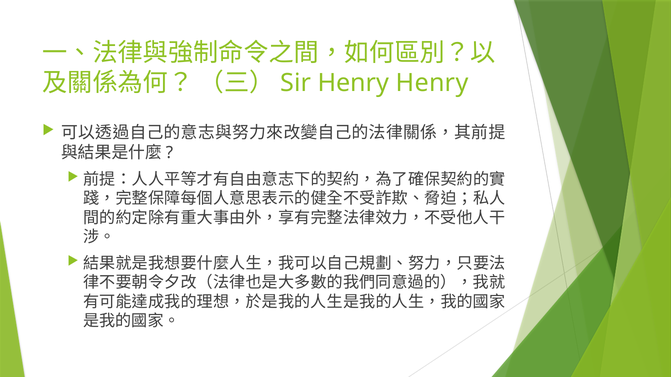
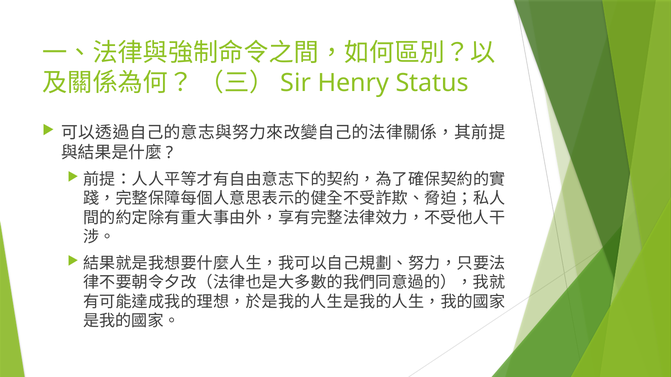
Henry Henry: Henry -> Status (432, 83)
